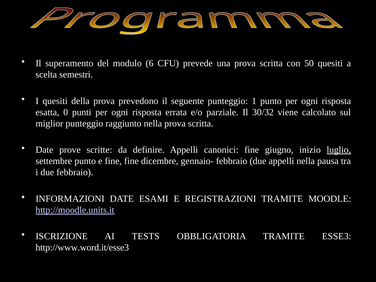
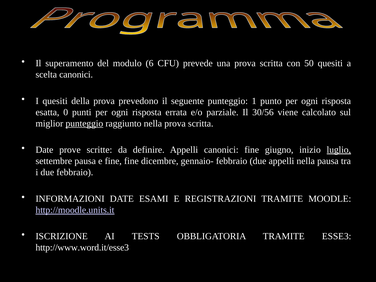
scelta semestri: semestri -> canonici (76, 75)
30/32: 30/32 -> 30/56 (263, 112)
punteggio underline: none -> present (84, 123)
settembre punto: punto -> pausa (85, 161)
